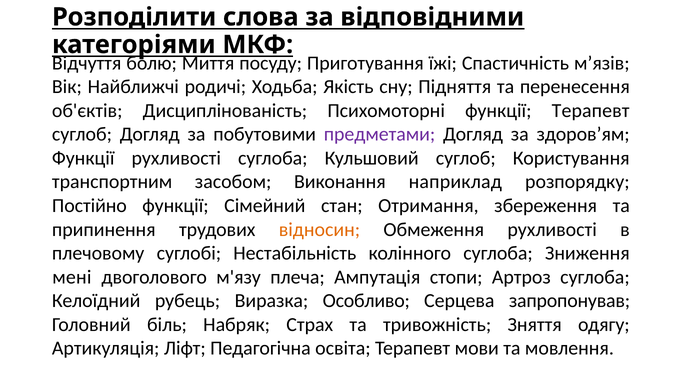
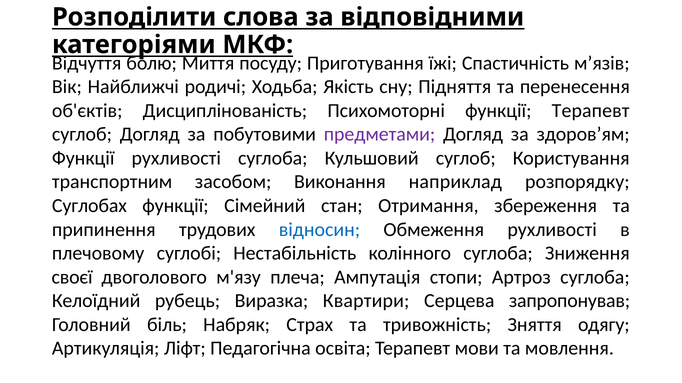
Постійно: Постійно -> Суглобах (89, 206)
відносин colour: orange -> blue (319, 230)
мені: мені -> своєї (72, 277)
Особливо: Особливо -> Квартири (366, 301)
